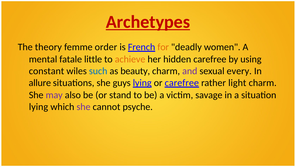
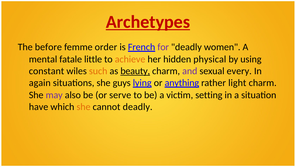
theory: theory -> before (48, 47)
for colour: orange -> purple (163, 47)
hidden carefree: carefree -> physical (210, 59)
such colour: blue -> orange (98, 71)
beauty underline: none -> present (135, 71)
allure: allure -> again (40, 83)
or carefree: carefree -> anything (182, 83)
stand: stand -> serve (120, 95)
savage: savage -> setting (209, 95)
lying: lying -> have (39, 107)
she colour: purple -> orange (83, 107)
cannot psyche: psyche -> deadly (138, 107)
